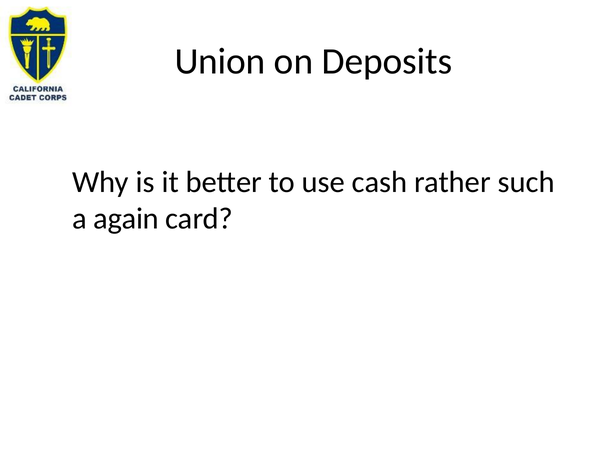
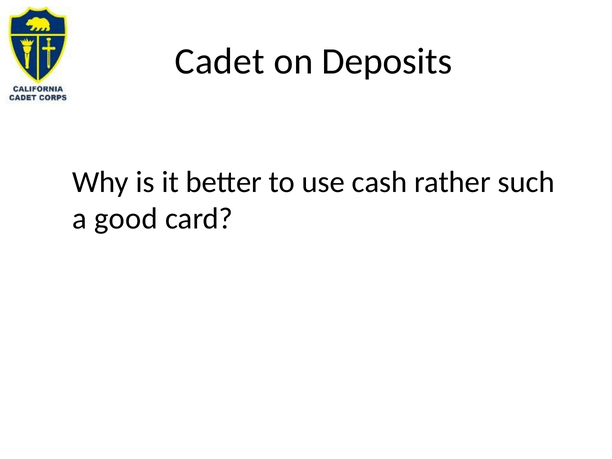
Union: Union -> Cadet (220, 61)
again: again -> good (126, 219)
